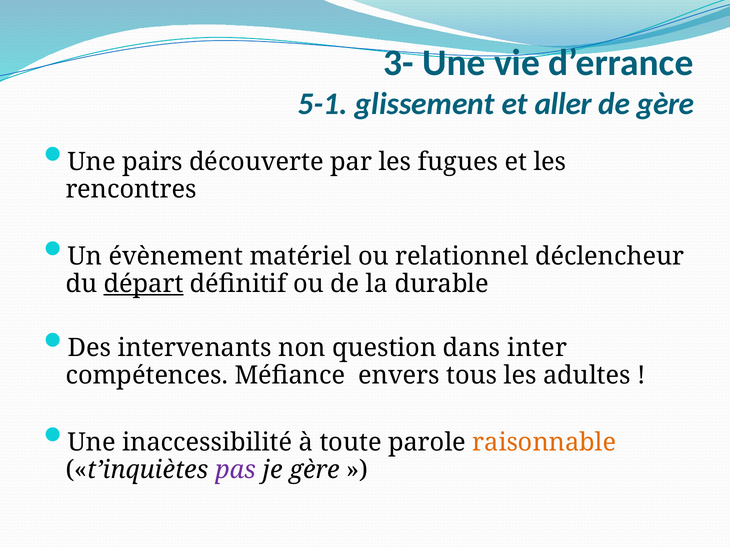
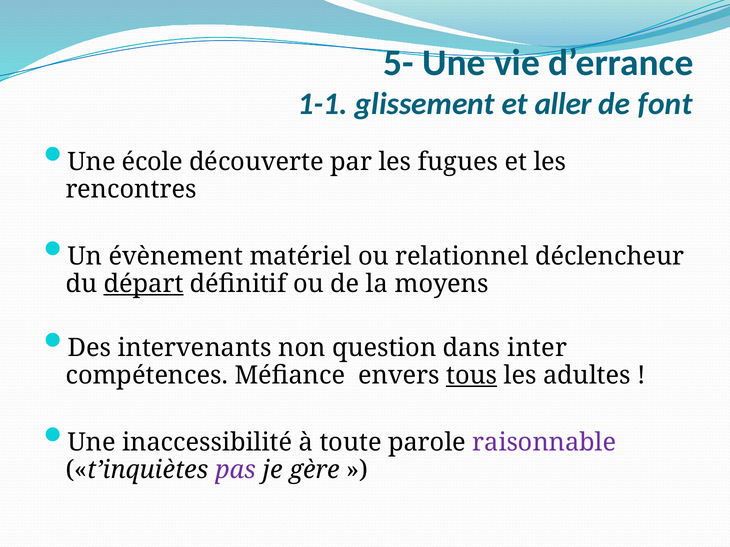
3-: 3- -> 5- (399, 63)
5-1: 5-1 -> 1-1 (323, 104)
de gère: gère -> font (665, 104)
pairs: pairs -> école (152, 162)
durable: durable -> moyens (442, 284)
tous underline: none -> present (472, 376)
raisonnable colour: orange -> purple (544, 443)
